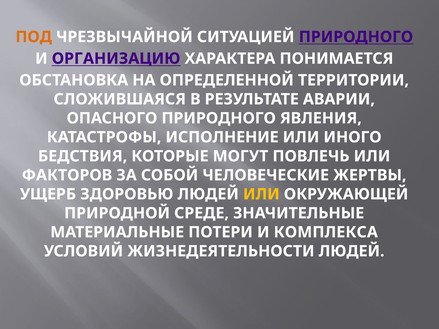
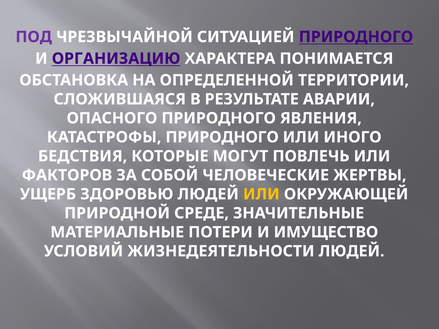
ПОД colour: orange -> purple (34, 37)
КАТАСТРОФЫ ИСПОЛНЕНИЕ: ИСПОЛНЕНИЕ -> ПРИРОДНОГО (222, 137)
КОМПЛЕКСА: КОМПЛЕКСА -> ИМУЩЕСТВО (326, 232)
